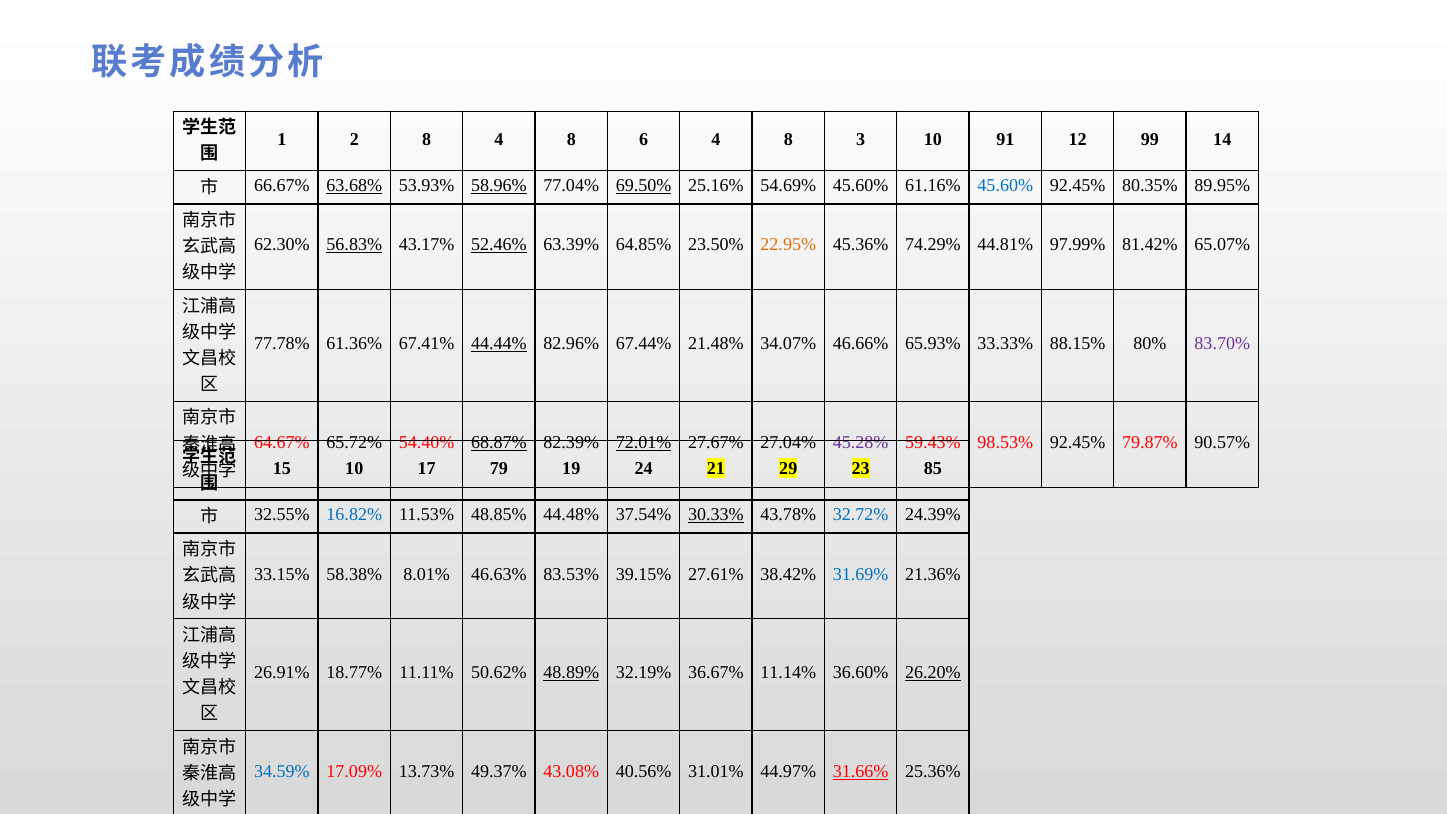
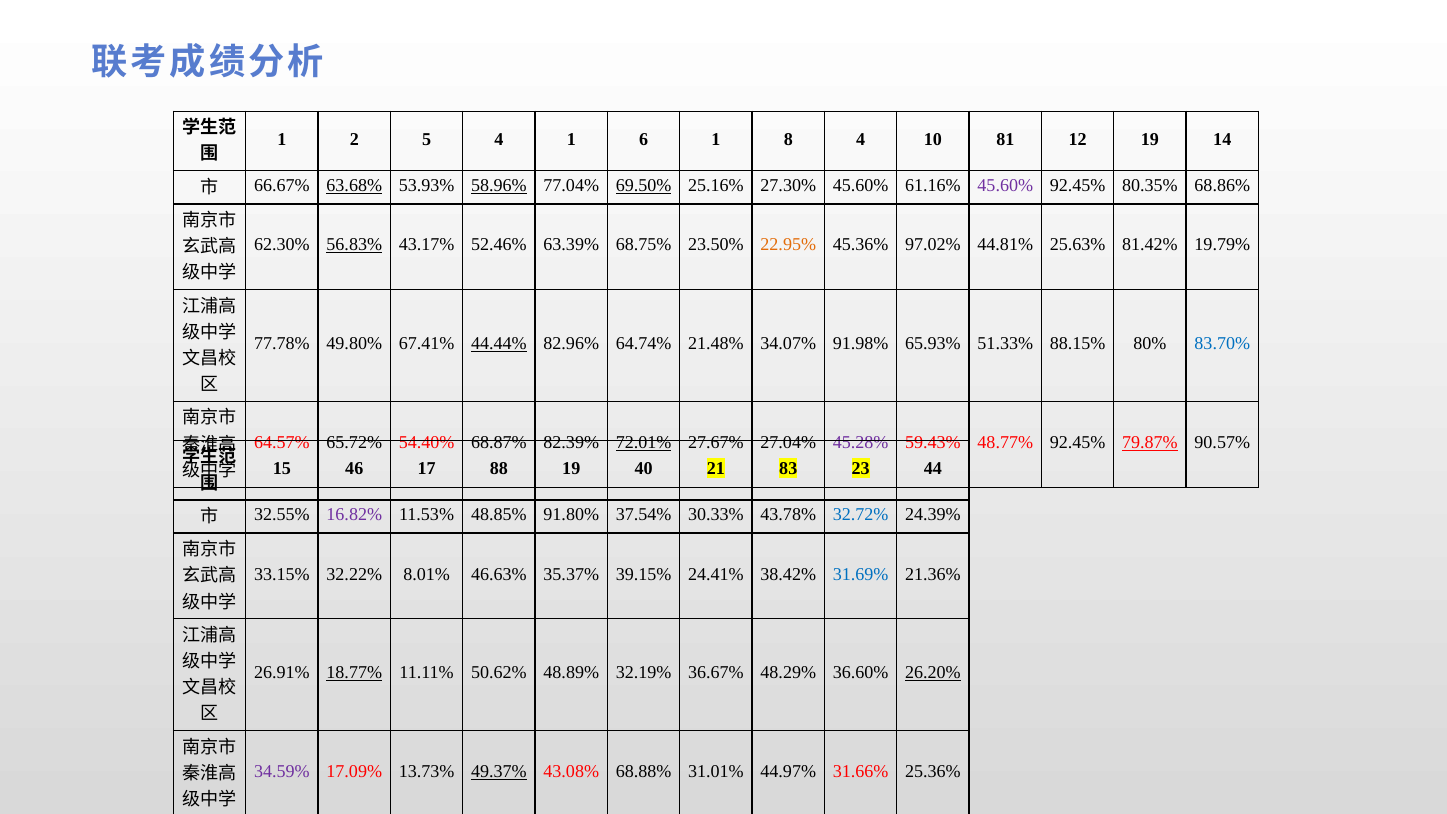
2 8: 8 -> 5 (427, 139)
8: 8 -> 1 (571, 139)
6 4: 4 -> 1 (716, 139)
8 3: 3 -> 4 (861, 139)
91: 91 -> 81 (1005, 139)
12 99: 99 -> 19 (1150, 139)
54.69%: 54.69% -> 27.30% (788, 185)
45.60% colour: blue -> purple (1005, 185)
89.95%: 89.95% -> 68.86% (1222, 185)
52.46% underline: present -> none (499, 245)
64.85%: 64.85% -> 68.75% (644, 245)
74.29%: 74.29% -> 97.02% (933, 245)
97.99%: 97.99% -> 25.63% (1078, 245)
65.07%: 65.07% -> 19.79% (1222, 245)
61.36%: 61.36% -> 49.80% (354, 344)
67.44%: 67.44% -> 64.74% (644, 344)
46.66%: 46.66% -> 91.98% (861, 344)
33.33%: 33.33% -> 51.33% (1005, 344)
83.70% colour: purple -> blue (1222, 344)
64.67%: 64.67% -> 64.57% (282, 442)
68.87% underline: present -> none (499, 442)
98.53%: 98.53% -> 48.77% (1005, 442)
79.87% underline: none -> present (1150, 442)
15 10: 10 -> 46 (354, 468)
79: 79 -> 88 (499, 468)
24: 24 -> 40 (644, 468)
29: 29 -> 83 (788, 468)
85: 85 -> 44 (933, 468)
16.82% colour: blue -> purple (354, 515)
44.48%: 44.48% -> 91.80% (571, 515)
30.33% underline: present -> none (716, 515)
58.38%: 58.38% -> 32.22% (354, 574)
83.53%: 83.53% -> 35.37% (571, 574)
27.61%: 27.61% -> 24.41% (716, 574)
18.77% underline: none -> present (354, 673)
48.89% underline: present -> none (571, 673)
11.14%: 11.14% -> 48.29% (788, 673)
34.59% colour: blue -> purple (282, 772)
49.37% underline: none -> present (499, 772)
40.56%: 40.56% -> 68.88% (644, 772)
31.66% underline: present -> none (861, 772)
